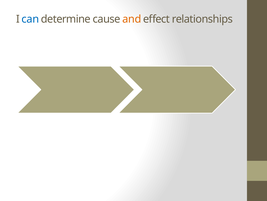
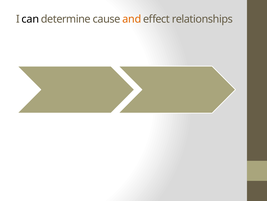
can colour: blue -> black (30, 19)
